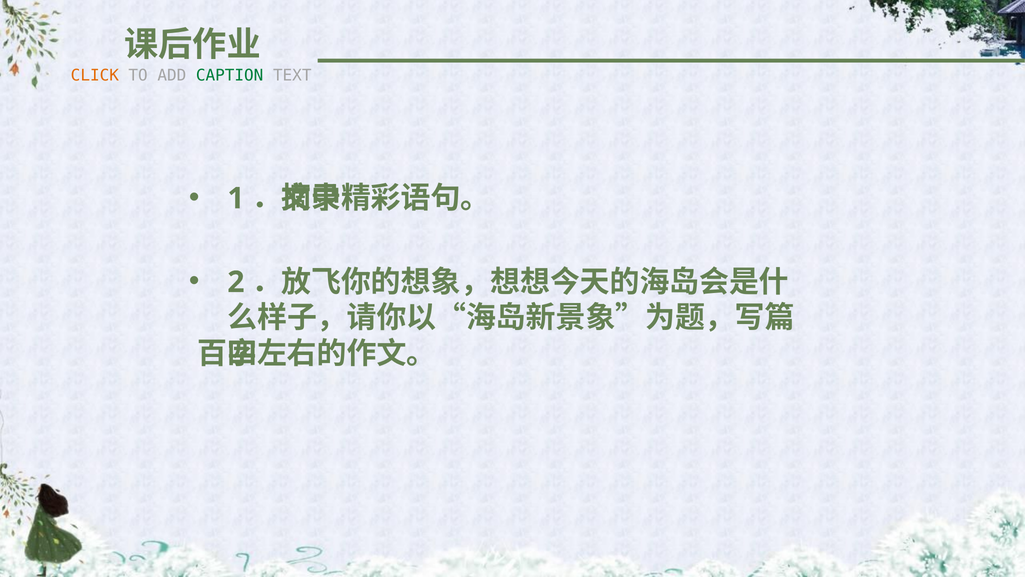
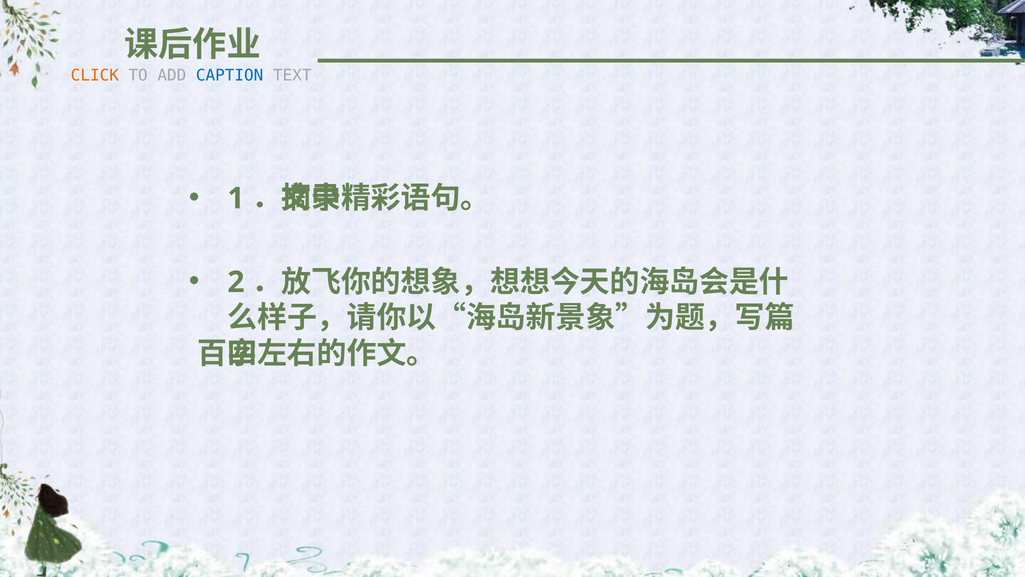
CAPTION colour: green -> blue (230, 75)
